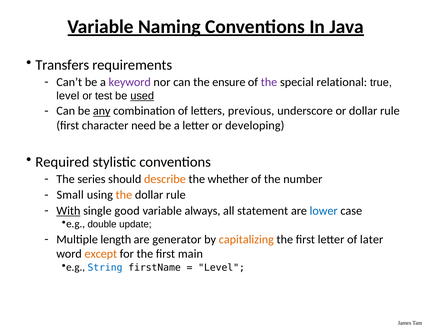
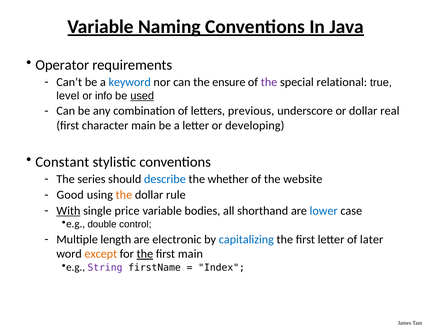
Transfers: Transfers -> Operator (62, 65)
keyword colour: purple -> blue (130, 82)
test: test -> info (104, 96)
any underline: present -> none (102, 111)
or dollar rule: rule -> real (390, 111)
character need: need -> main (144, 125)
Required: Required -> Constant (62, 162)
describe colour: orange -> blue (165, 179)
number: number -> website (303, 179)
Small: Small -> Good (70, 195)
good: good -> price (127, 211)
always: always -> bodies (202, 211)
statement: statement -> shorthand (263, 211)
update: update -> control (135, 224)
generator: generator -> electronic (177, 239)
capitalizing colour: orange -> blue (246, 239)
the underline: none -> present (145, 254)
String colour: blue -> purple (105, 268)
Level: Level -> Index (222, 268)
